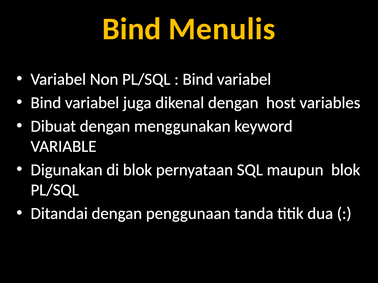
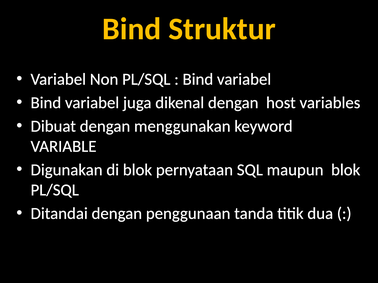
Menulis: Menulis -> Struktur (222, 29)
